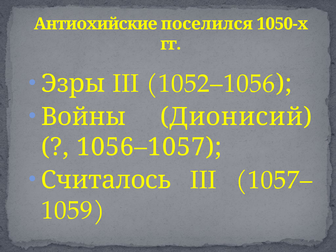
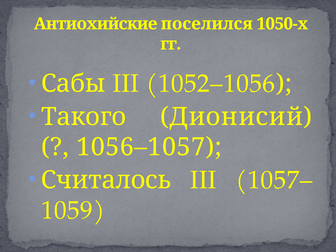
Эзры: Эзры -> Сабы (73, 84)
Войны: Войны -> Такого (84, 117)
